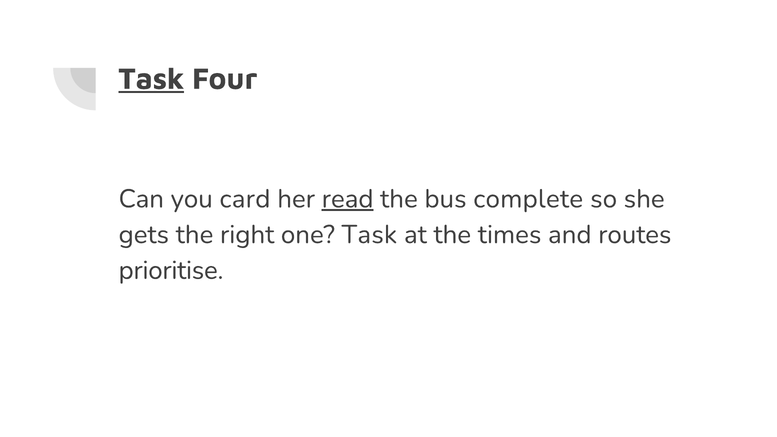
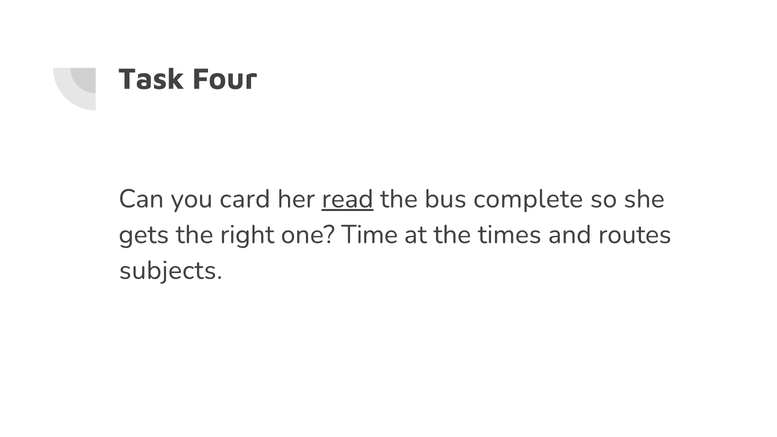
Task underline: present -> none (151, 79)
one Task: Task -> Time (370, 235)
prioritise: prioritise -> subjects (171, 270)
